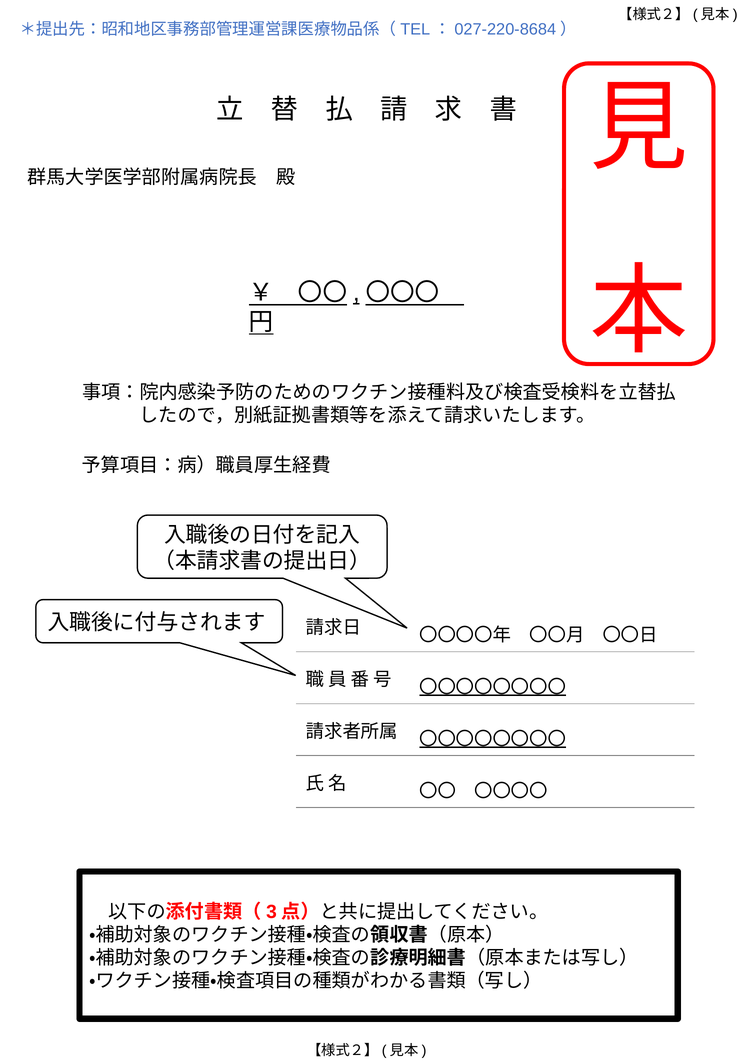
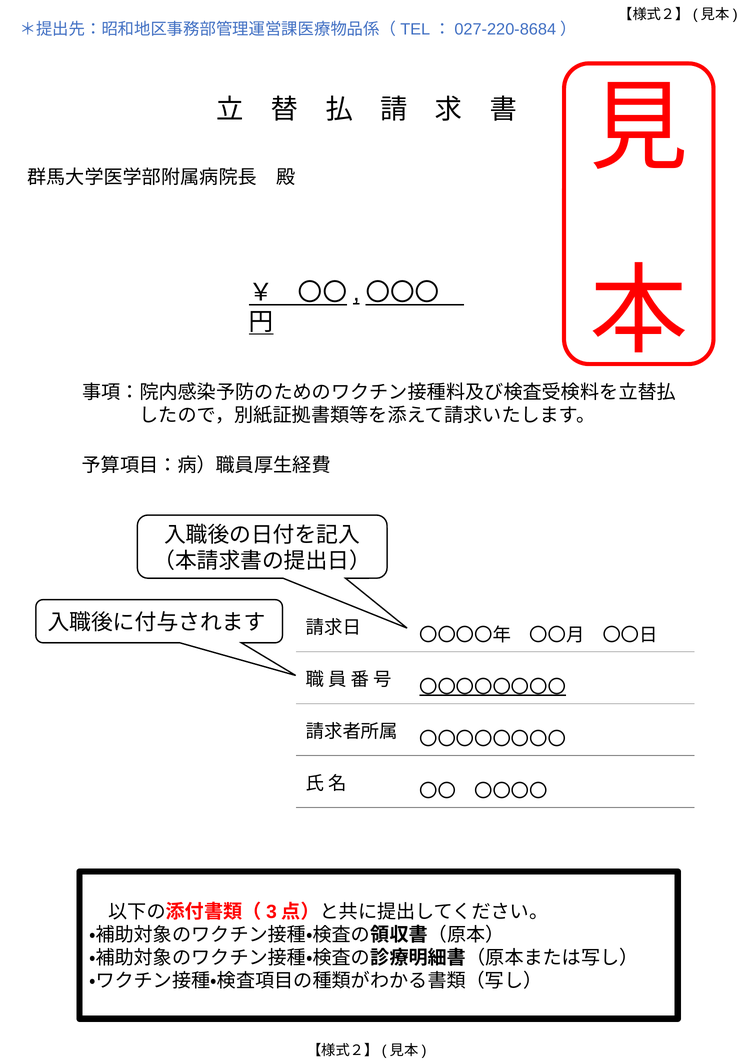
〇〇〇〇〇〇〇〇 underline: present -> none (493, 740)
